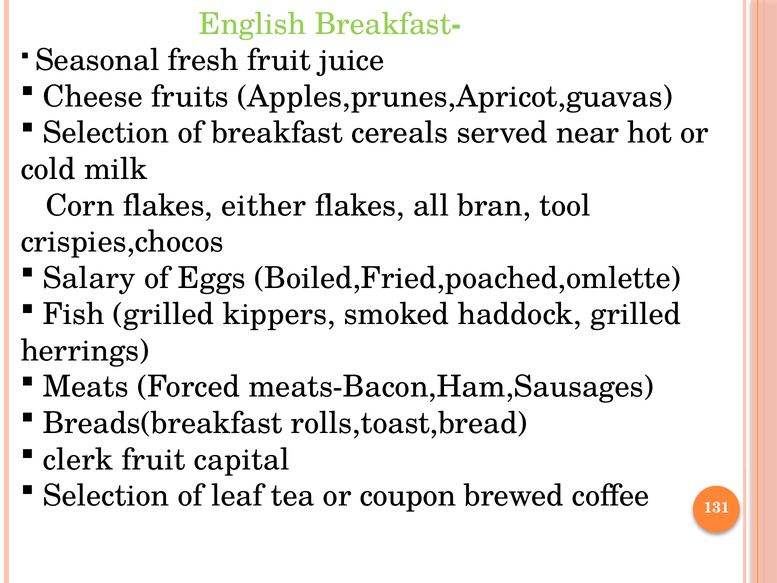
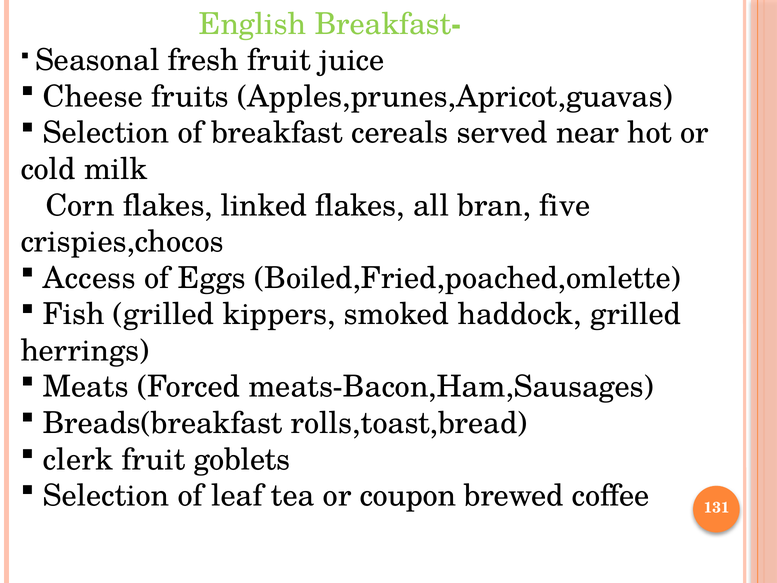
either: either -> linked (264, 205)
tool: tool -> five (565, 205)
Salary: Salary -> Access (89, 278)
capital: capital -> goblets (242, 459)
